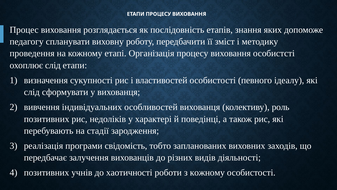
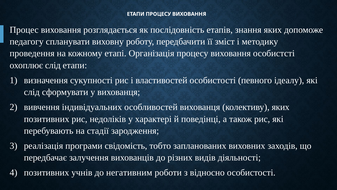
колективу роль: роль -> яких (281, 107)
хаотичності: хаотичності -> негативним (129, 172)
з кожному: кожному -> відносно (207, 172)
